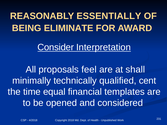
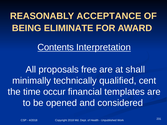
ESSENTIALLY: ESSENTIALLY -> ACCEPTANCE (109, 16)
Consider: Consider -> Contents (56, 47)
feel: feel -> free (89, 70)
equal: equal -> occur (54, 92)
